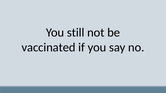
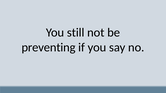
vaccinated: vaccinated -> preventing (49, 47)
